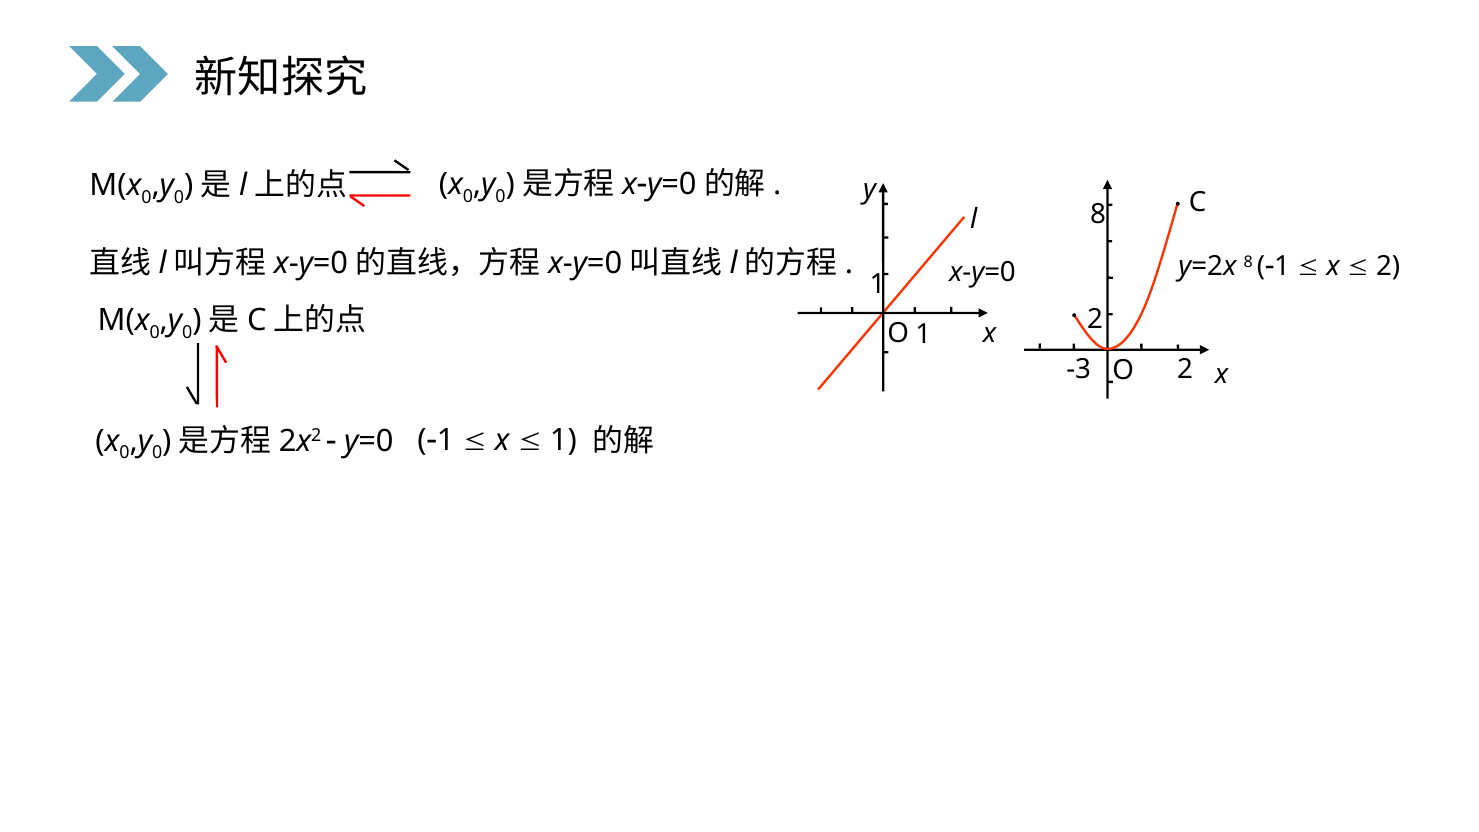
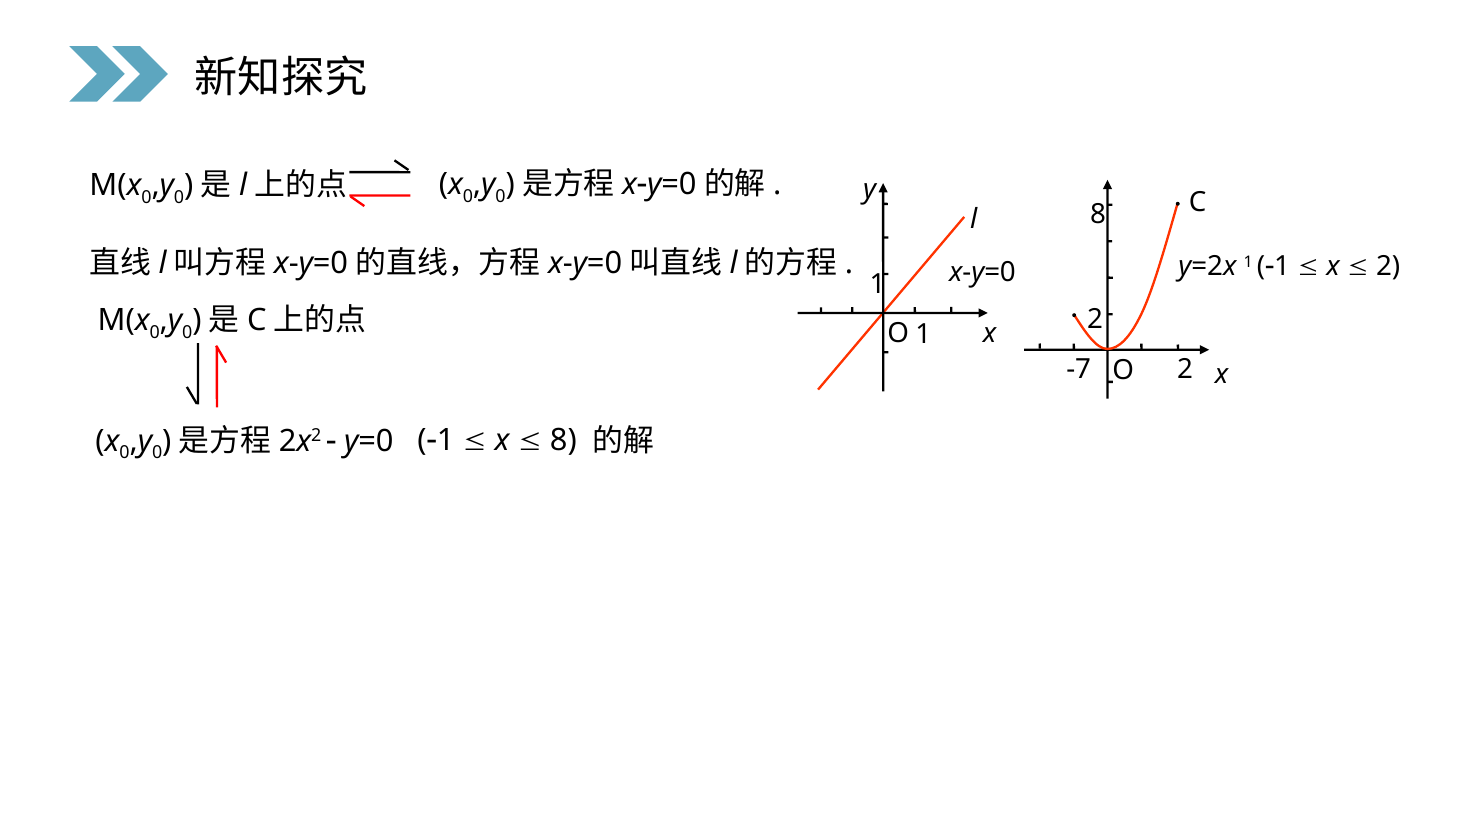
y=2x 8: 8 -> 1 (1248, 262)
-3: -3 -> -7 (1079, 369)
1: 1 -> 8 (563, 440)
